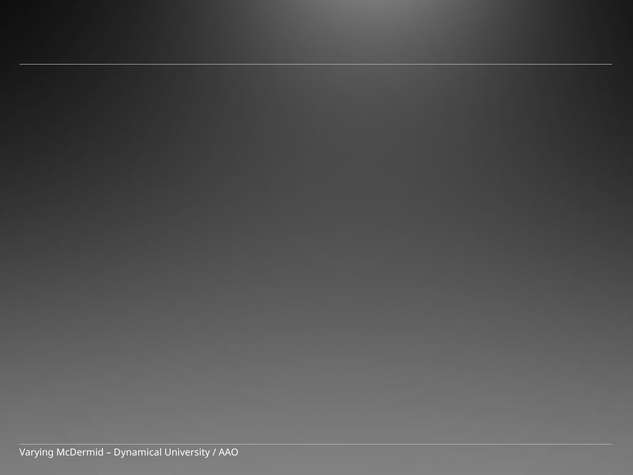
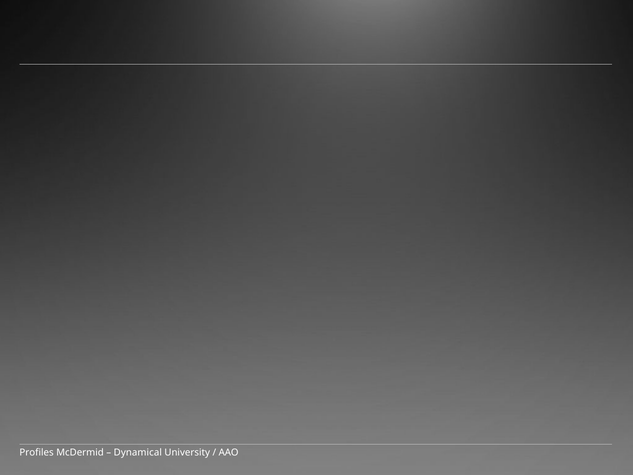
Varying: Varying -> Profiles (37, 453)
